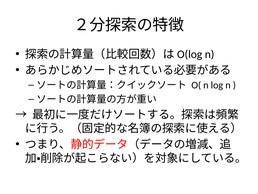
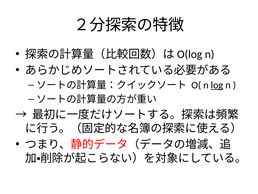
log underline: none -> present (217, 85)
